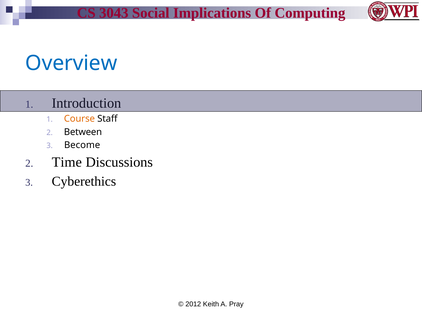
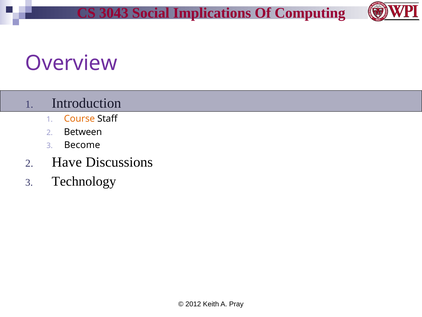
Overview colour: blue -> purple (71, 63)
Time: Time -> Have (67, 162)
Cyberethics: Cyberethics -> Technology (84, 181)
